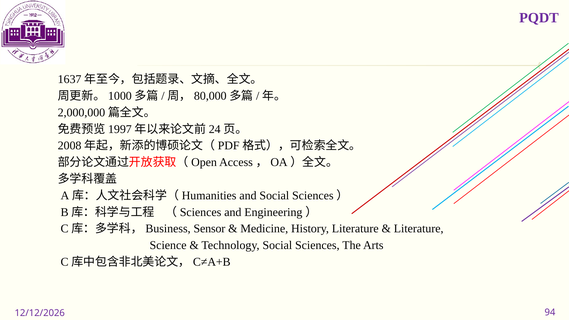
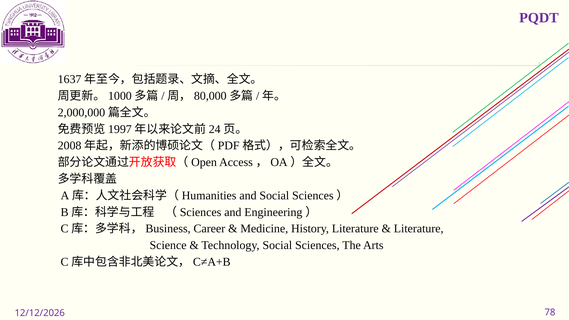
Sensor: Sensor -> Career (209, 229)
94: 94 -> 78 (550, 312)
